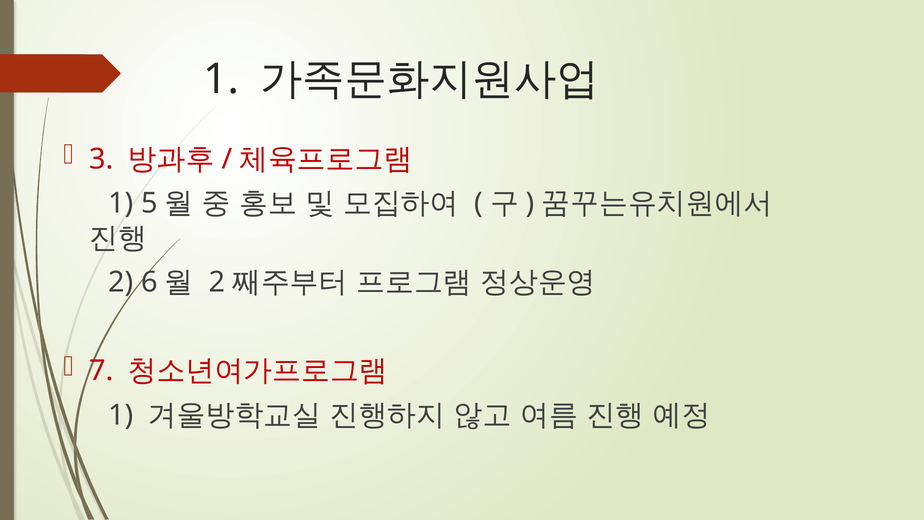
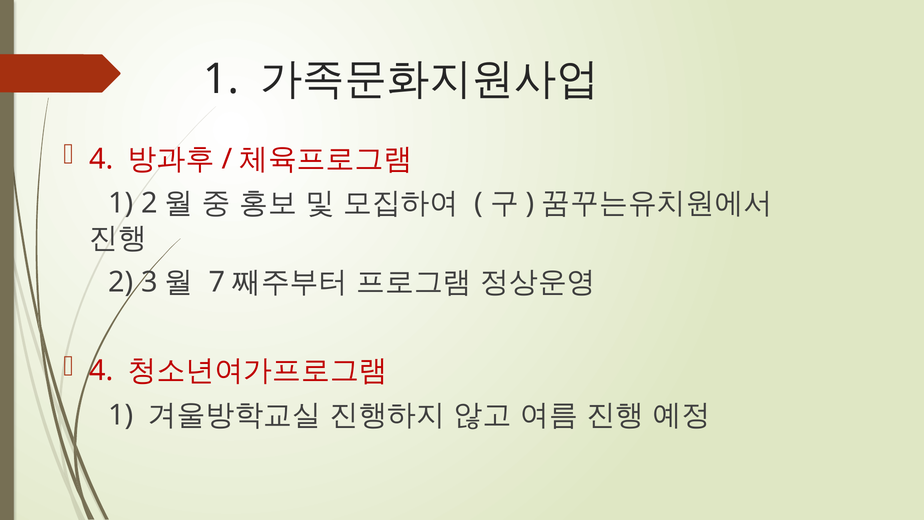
3: 3 -> 4 (101, 159)
1 5: 5 -> 2 (149, 203)
6: 6 -> 3 (149, 282)
2: 2 -> 7 (217, 282)
7: 7 -> 4 (101, 371)
